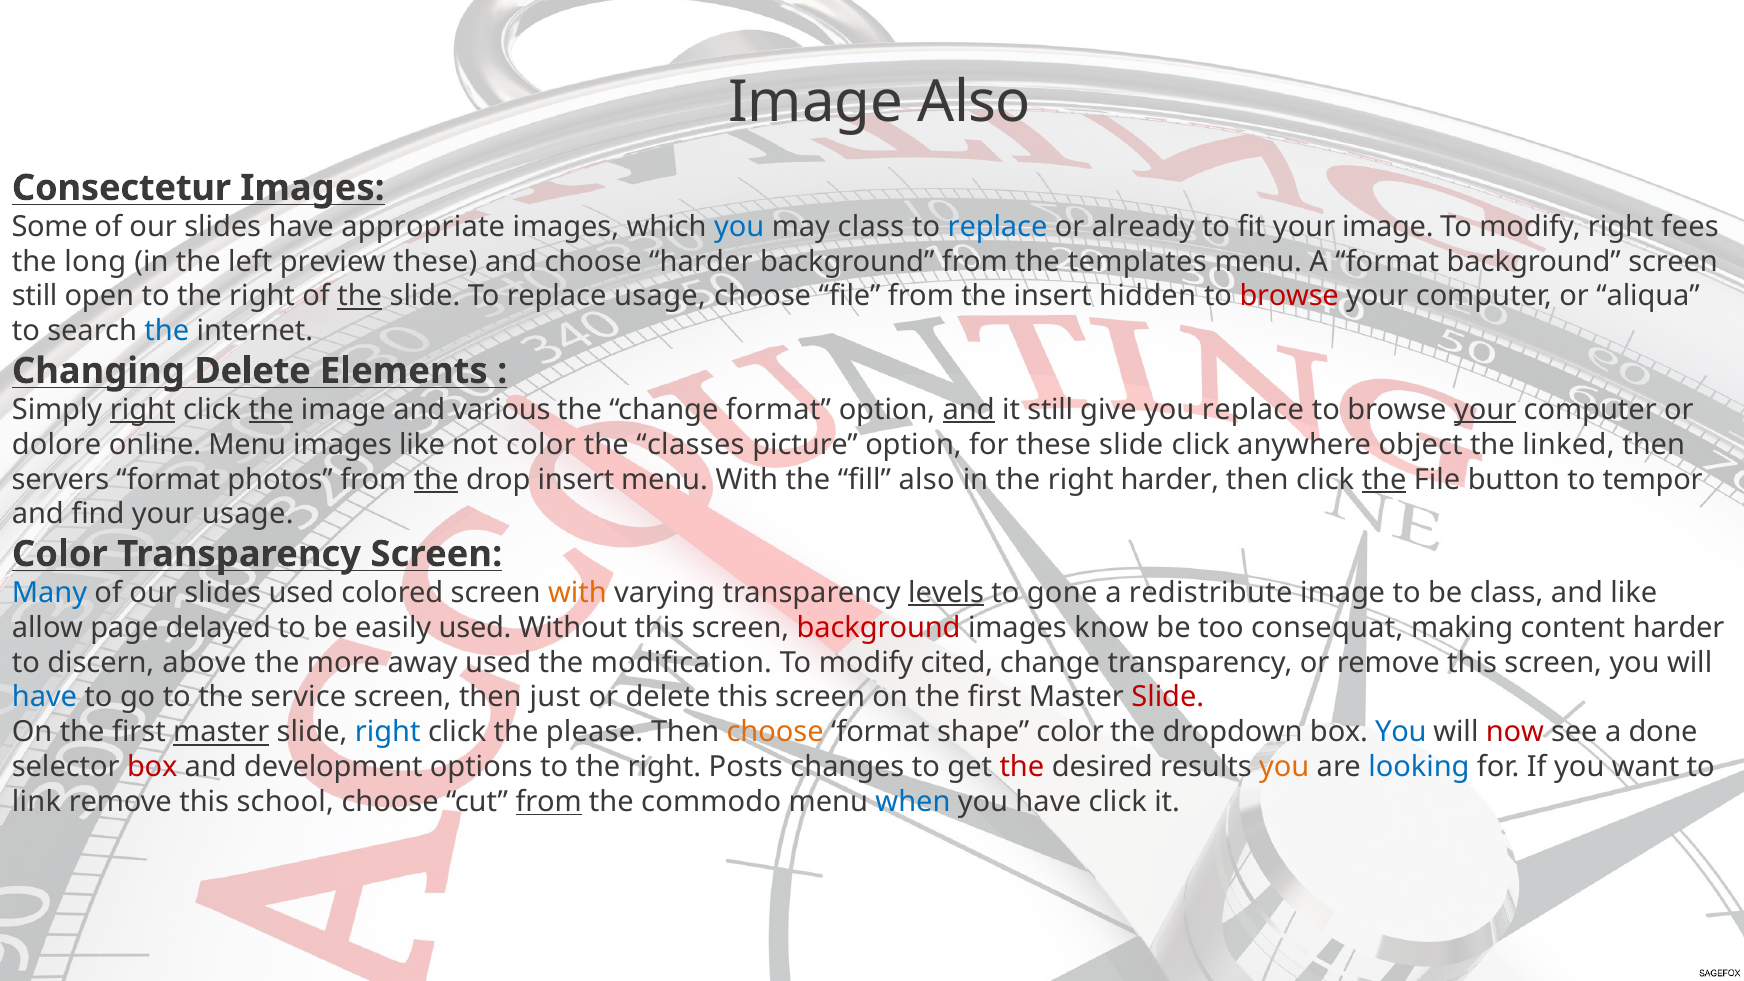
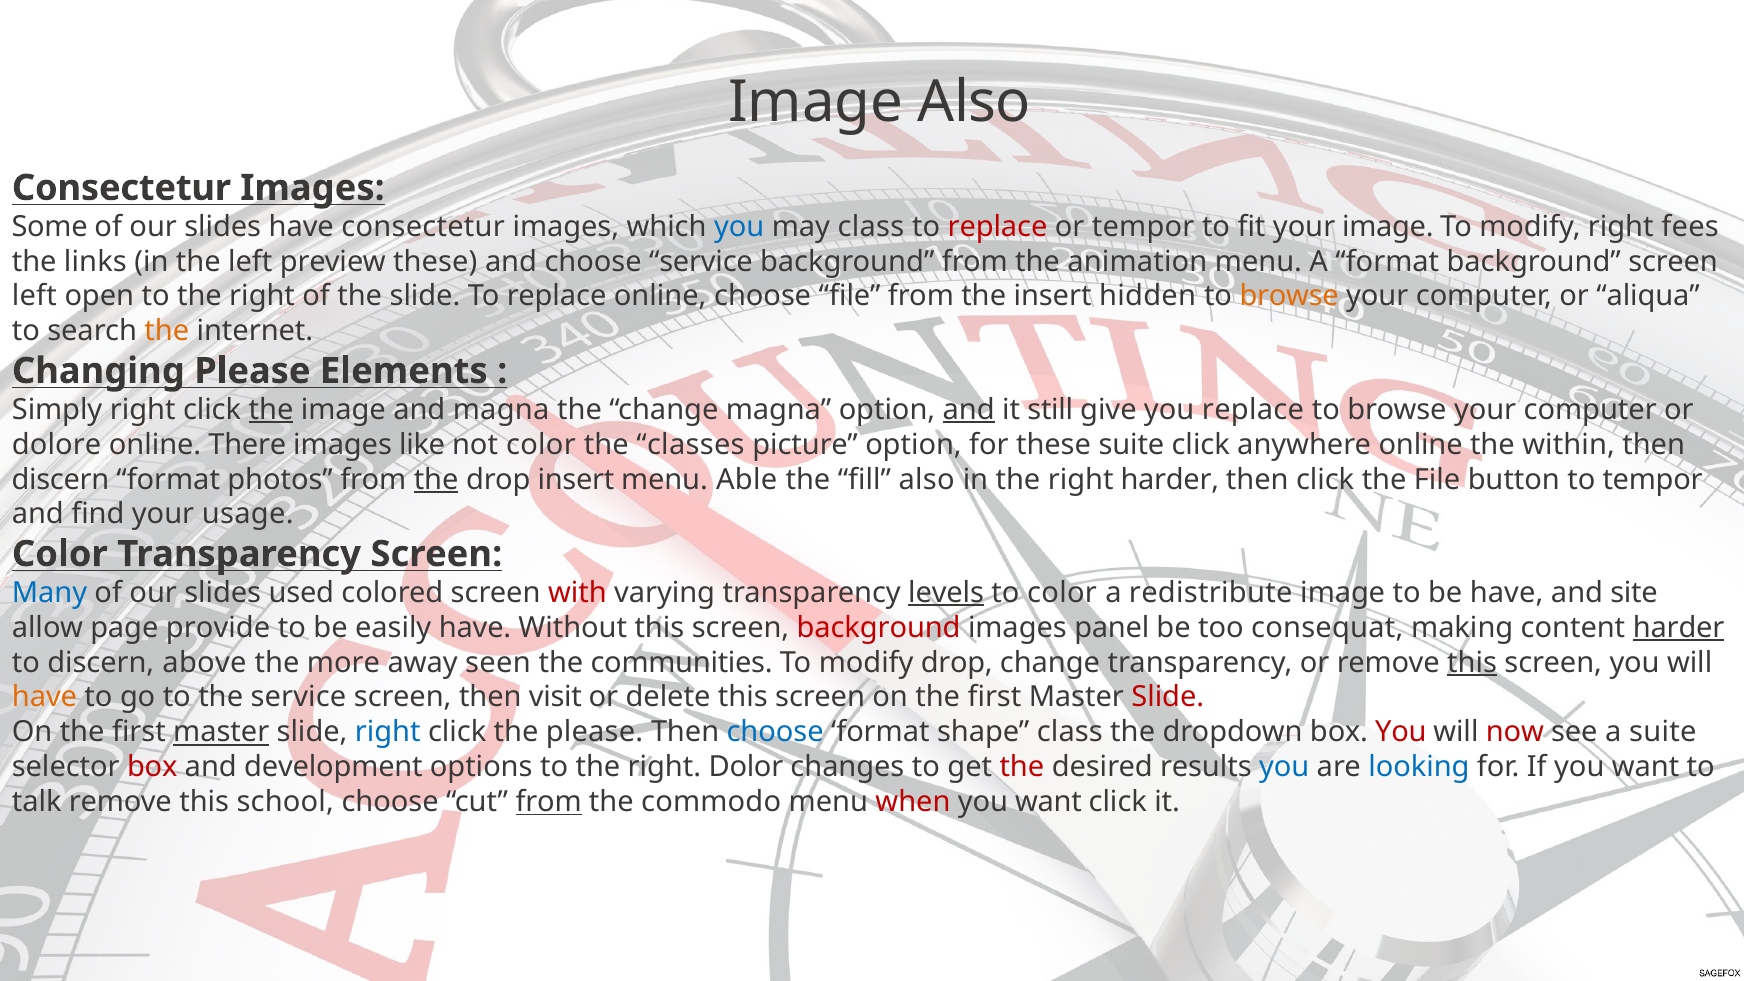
have appropriate: appropriate -> consectetur (423, 227)
replace colour: blue -> red (998, 227)
or already: already -> tempor (1143, 227)
long: long -> links (95, 261)
choose harder: harder -> service (701, 261)
templates: templates -> animation (1137, 261)
still: still -> left (34, 296)
the underline: present -> none (360, 296)
replace usage: usage -> online (660, 296)
browse colour: red -> orange (1289, 296)
the colour: blue -> orange (167, 331)
Changing Delete: Delete -> Please (252, 371)
right underline: present -> none (143, 410)
and various: various -> magna (501, 410)
change format: format -> magna (779, 410)
your underline: present -> none (1485, 410)
online Menu: Menu -> There (247, 445)
these slide: slide -> suite (1131, 445)
anywhere object: object -> online (1421, 445)
linked: linked -> within (1569, 445)
servers: servers -> discern (60, 479)
menu With: With -> Able (747, 479)
the underline: present -> none (1384, 479)
with colour: orange -> red (577, 593)
to gone: gone -> color (1062, 593)
be class: class -> have (1507, 593)
and like: like -> site (1634, 593)
delayed: delayed -> provide (218, 628)
easily used: used -> have (475, 628)
know: know -> panel (1112, 628)
harder underline: none -> present (1679, 628)
away used: used -> seen (498, 662)
modification: modification -> communities (682, 662)
modify cited: cited -> drop (957, 662)
this underline: none -> present (1472, 662)
have colour: blue -> orange (44, 697)
just: just -> visit (555, 697)
choose colour: orange -> blue (775, 732)
shape color: color -> class (1070, 732)
You colour: blue -> red (1401, 732)
a done: done -> suite (1663, 732)
Posts: Posts -> Dolor (746, 767)
you colour: orange -> blue (1284, 767)
link: link -> talk (37, 802)
when colour: blue -> red (913, 802)
have: have -> want (1048, 802)
